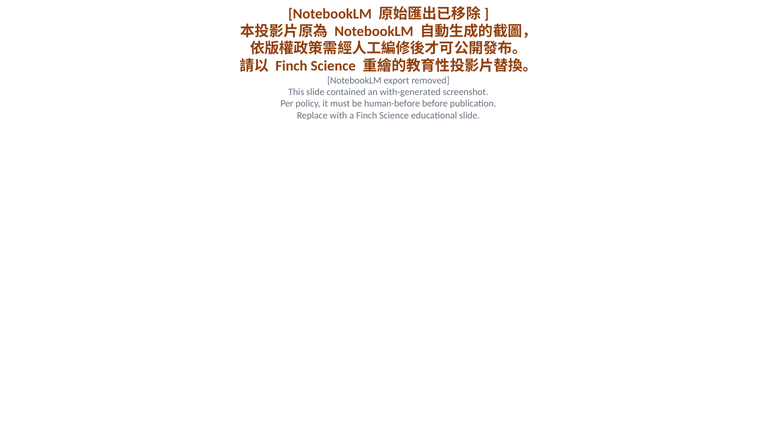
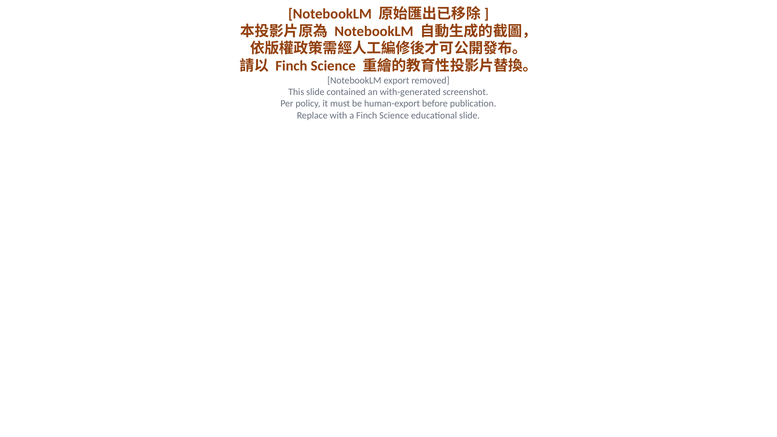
human-before: human-before -> human-export (392, 104)
